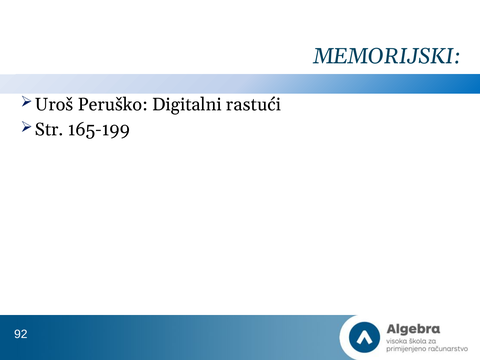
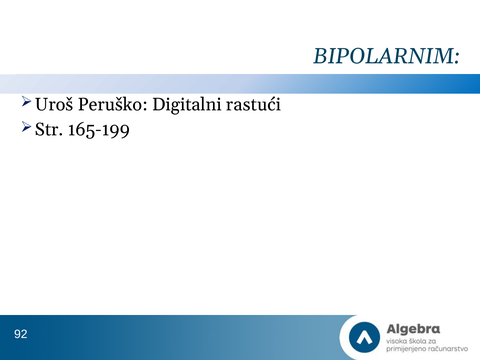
MEMORIJSKI: MEMORIJSKI -> BIPOLARNIM (388, 56)
